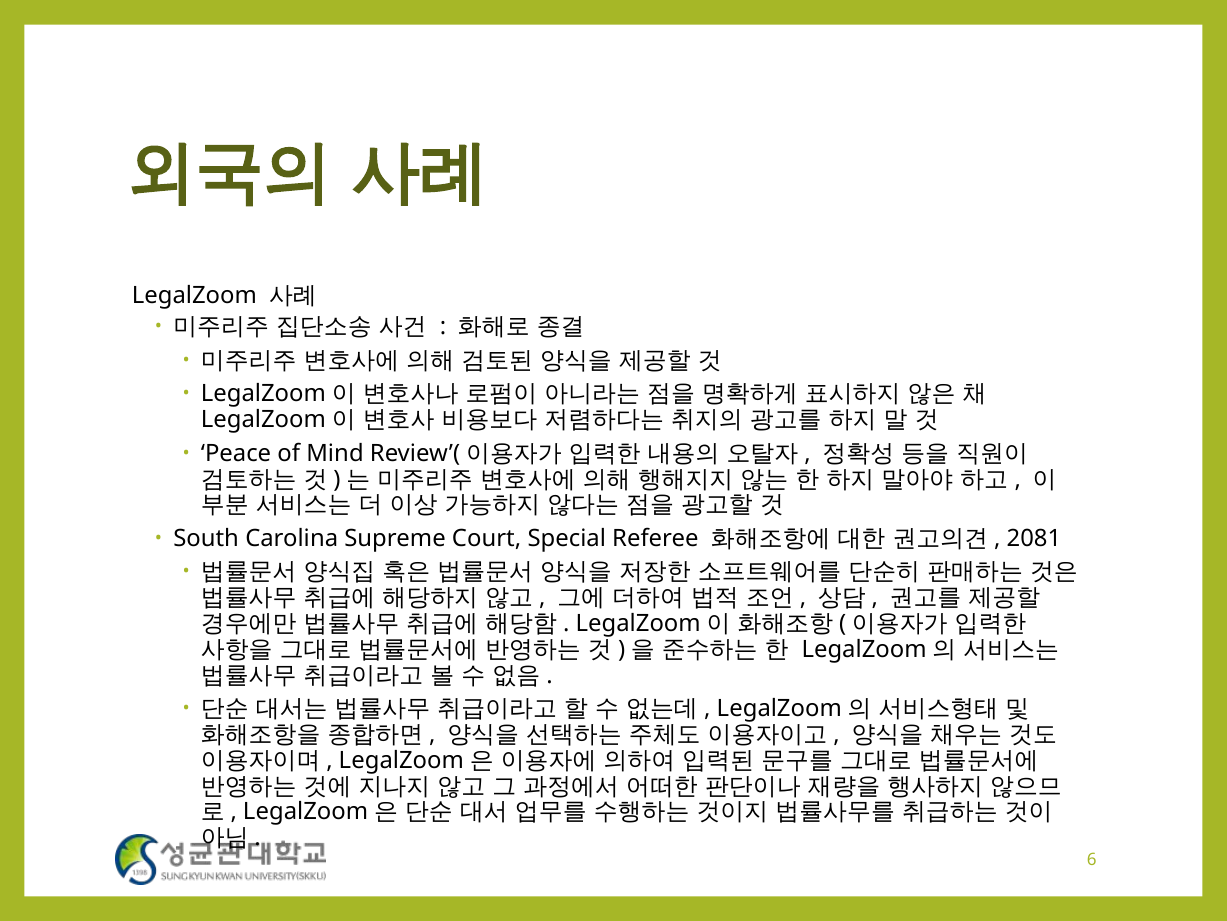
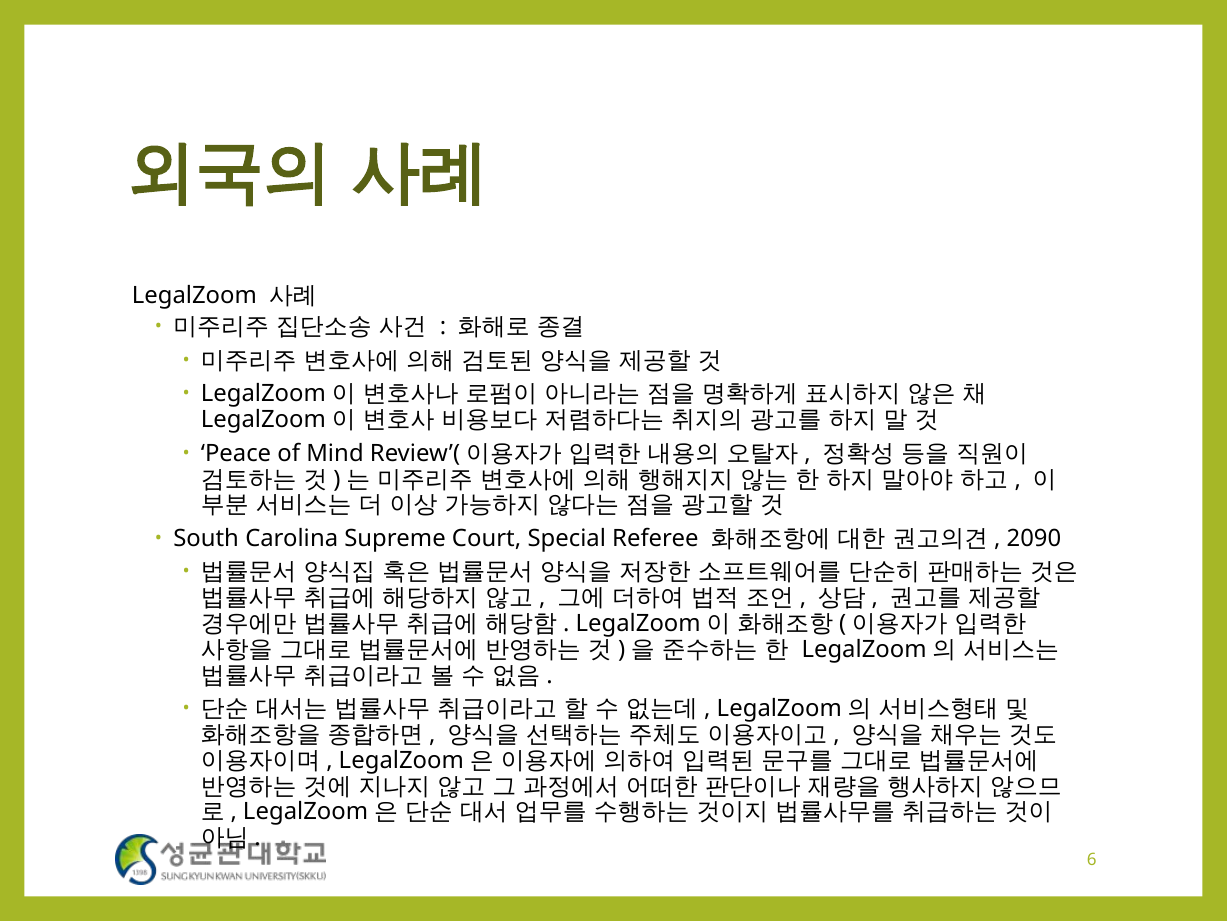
2081: 2081 -> 2090 (1034, 538)
